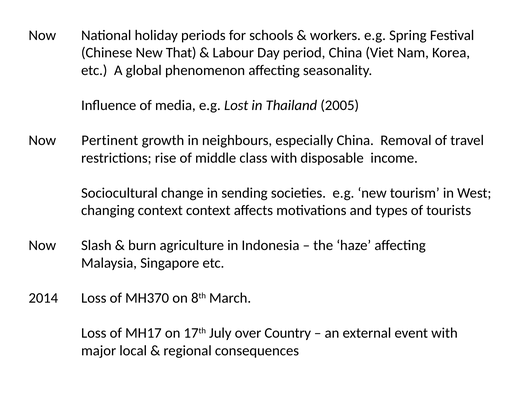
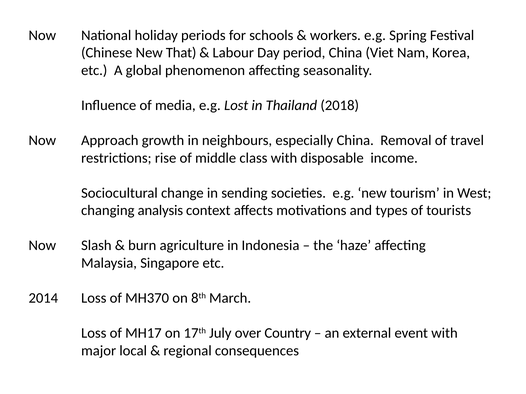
2005: 2005 -> 2018 (340, 105)
Pertinent: Pertinent -> Approach (110, 141)
changing context: context -> analysis (160, 211)
